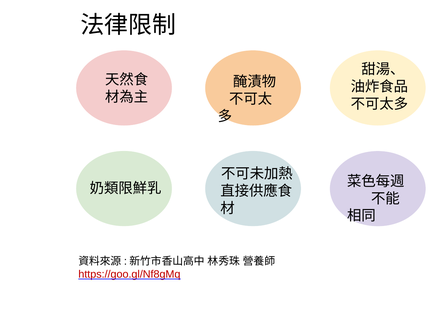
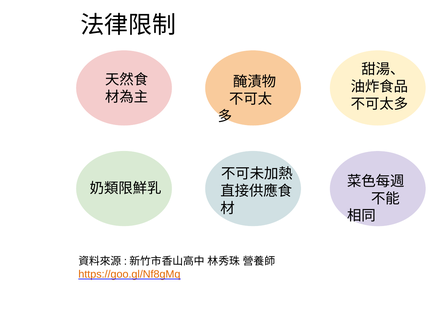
https://goo.gl/Nf8gMq colour: red -> orange (129, 274)
